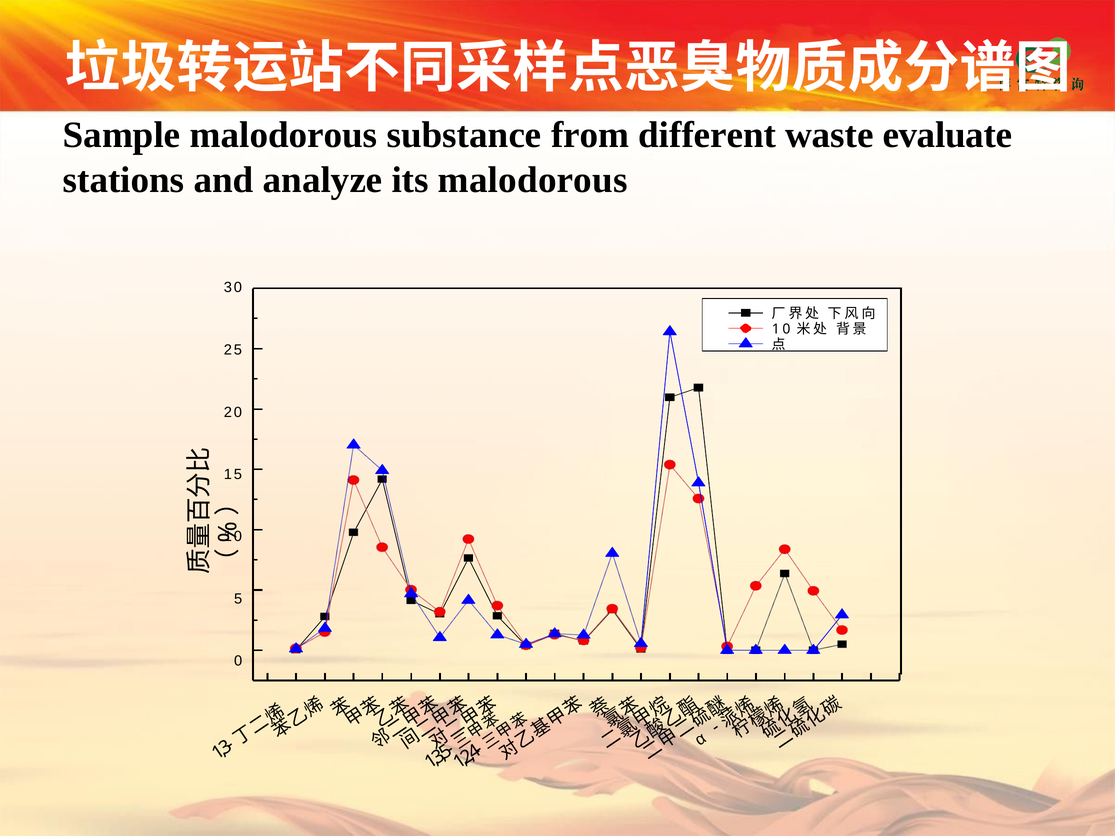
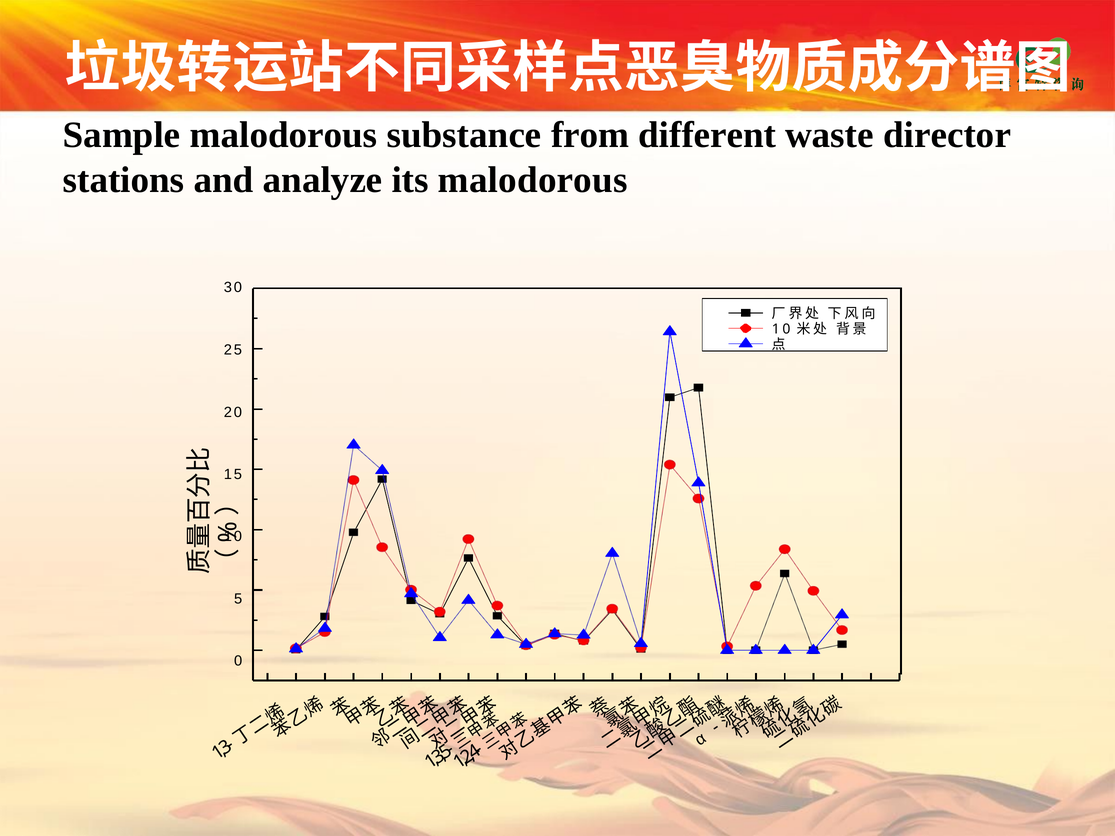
evaluate: evaluate -> director (947, 135)
